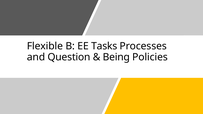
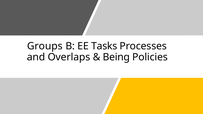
Flexible: Flexible -> Groups (45, 46)
Question: Question -> Overlaps (69, 57)
